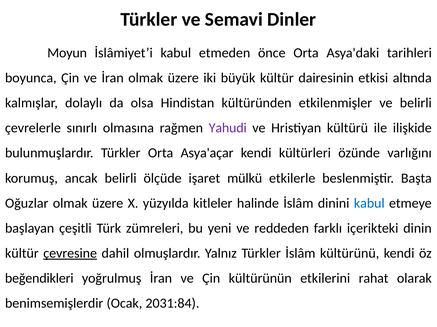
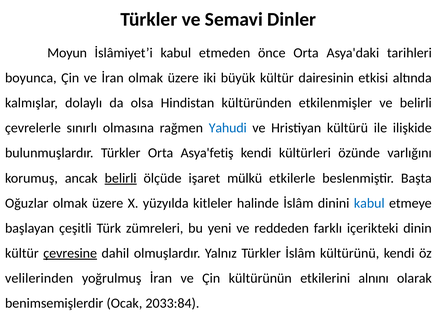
Yahudi colour: purple -> blue (228, 128)
Asya'açar: Asya'açar -> Asya'fetiş (207, 153)
belirli underline: none -> present (121, 179)
beğendikleri: beğendikleri -> velilerinden (39, 279)
rahat: rahat -> alnını (374, 279)
2031:84: 2031:84 -> 2033:84 (172, 304)
